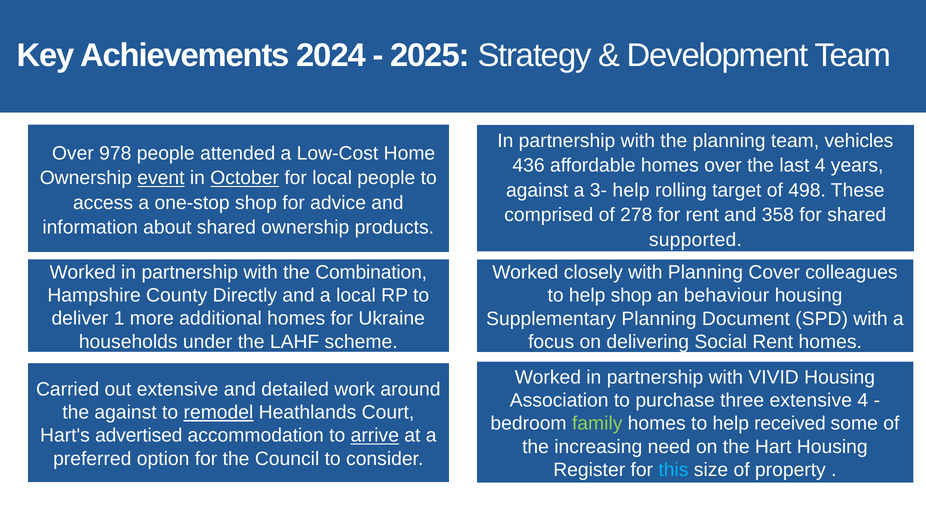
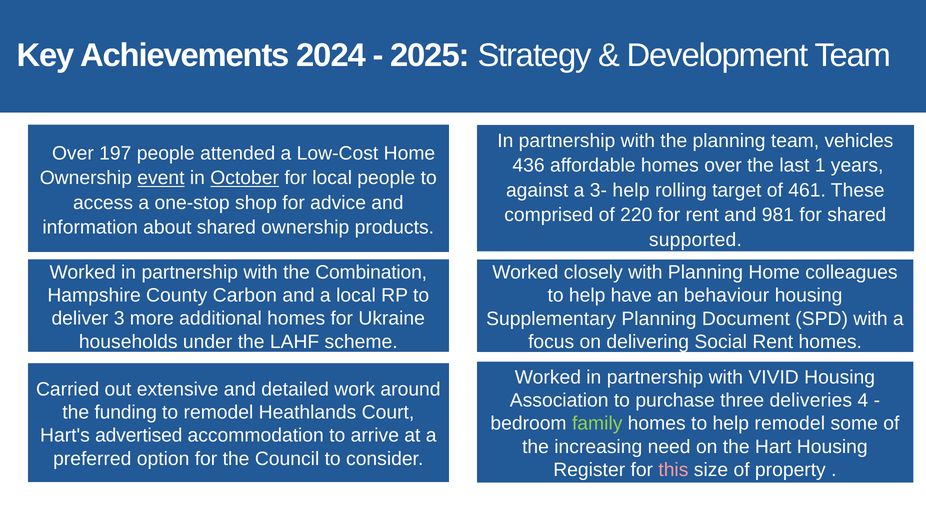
978: 978 -> 197 (115, 153)
last 4: 4 -> 1 (820, 165)
498: 498 -> 461 (807, 190)
278: 278 -> 220 (636, 215)
358: 358 -> 981 (778, 215)
Planning Cover: Cover -> Home (774, 272)
Directly: Directly -> Carbon (245, 295)
help shop: shop -> have (631, 295)
1: 1 -> 3 (119, 318)
three extensive: extensive -> deliveries (811, 400)
the against: against -> funding (126, 412)
remodel underline: present -> none (218, 412)
help received: received -> remodel (790, 423)
arrive underline: present -> none (375, 435)
this colour: light blue -> pink (673, 470)
